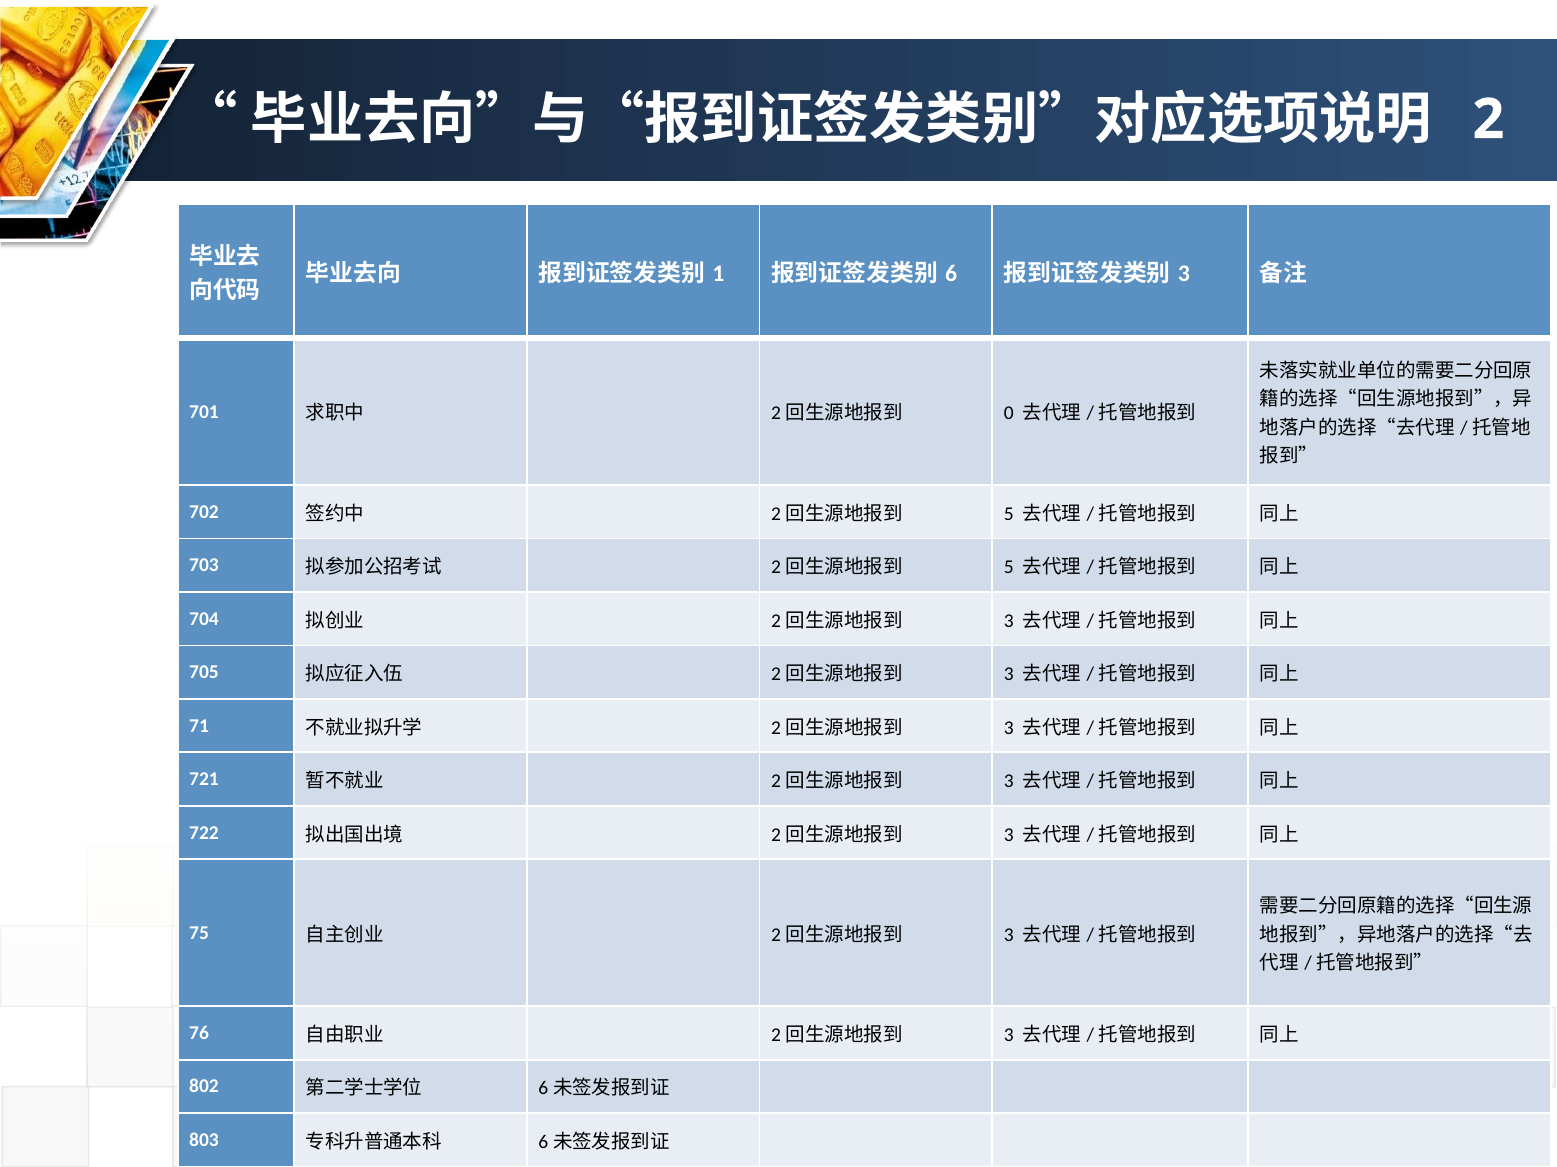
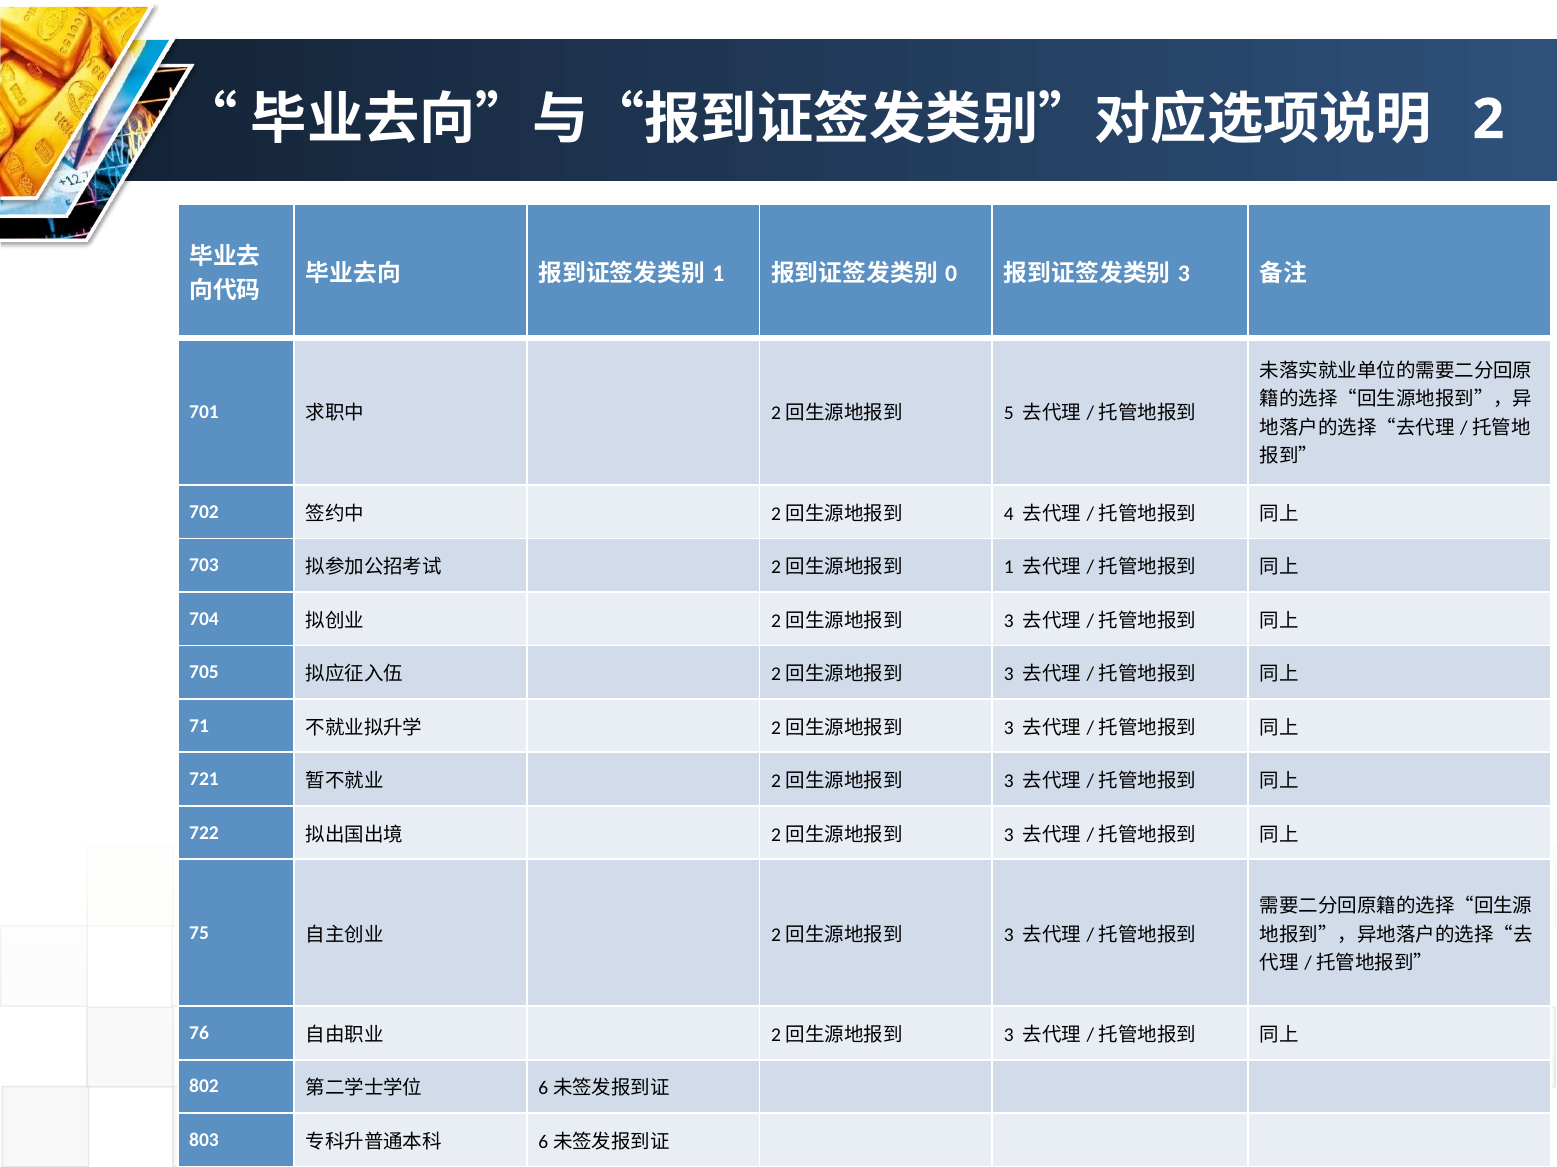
6: 6 -> 0 (951, 274)
0: 0 -> 5 (1009, 414)
5: 5 -> 4 (1009, 514)
5: 5 -> 1 (1009, 568)
